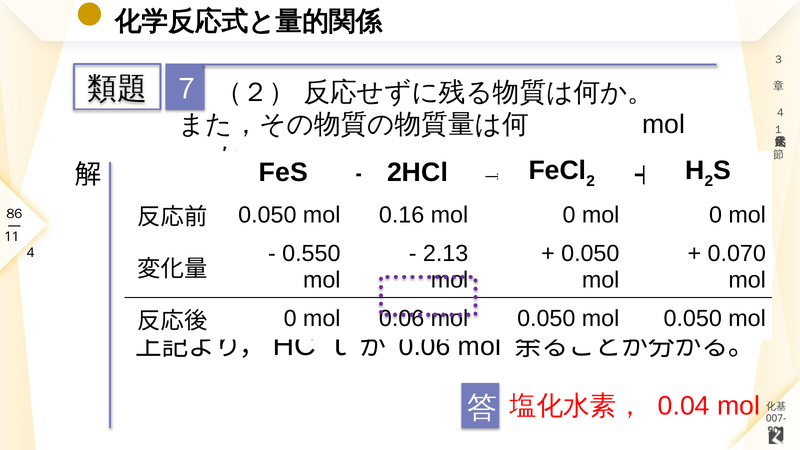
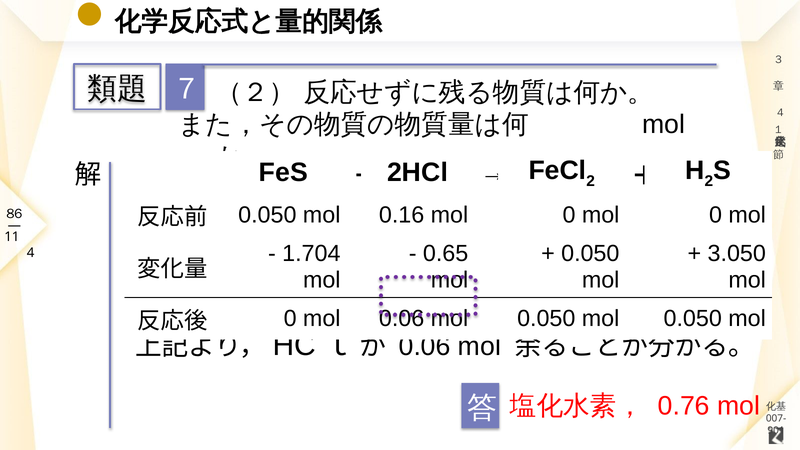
0.550: 0.550 -> 1.704 (311, 254)
2.13: 2.13 -> 0.65 (446, 254)
0.070: 0.070 -> 3.050 (737, 254)
0.04: 0.04 -> 0.76 (684, 406)
